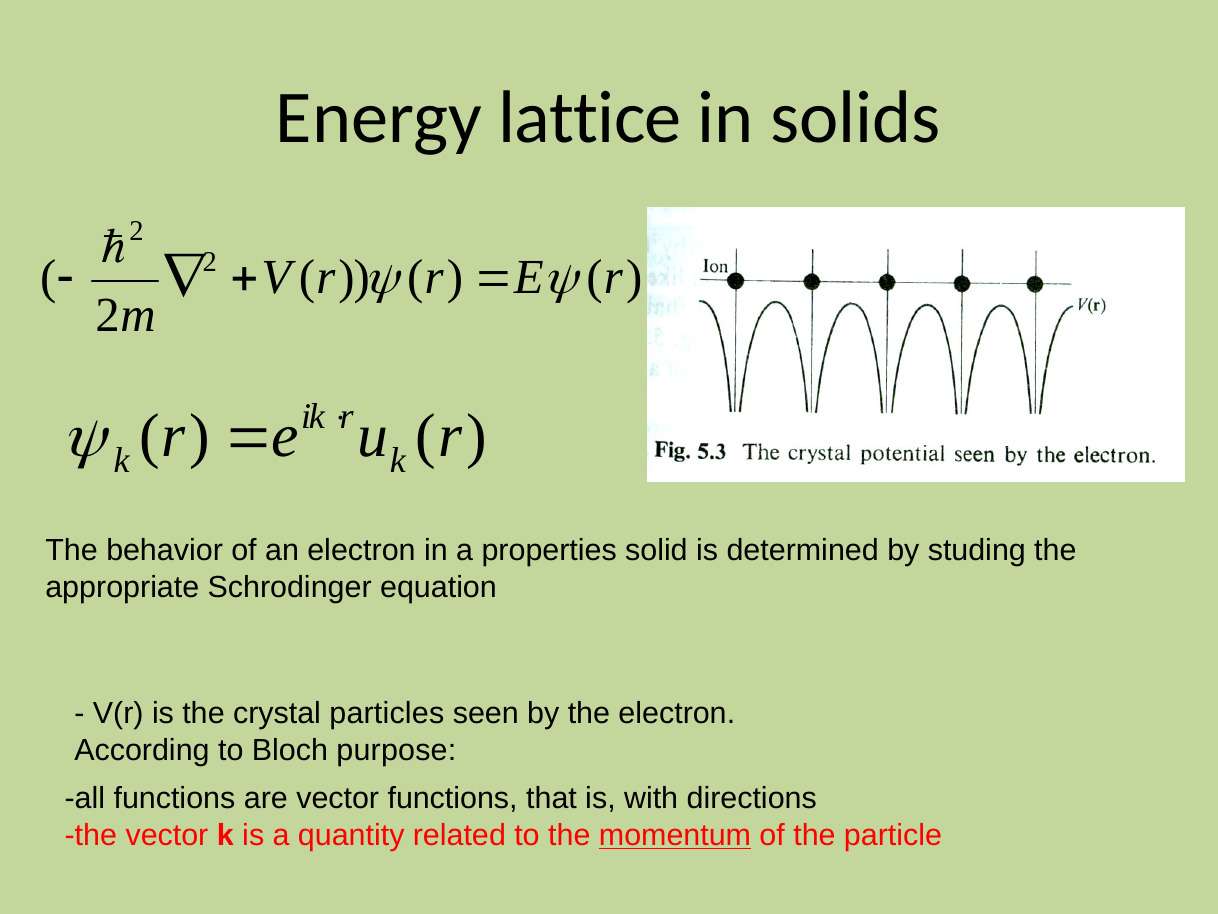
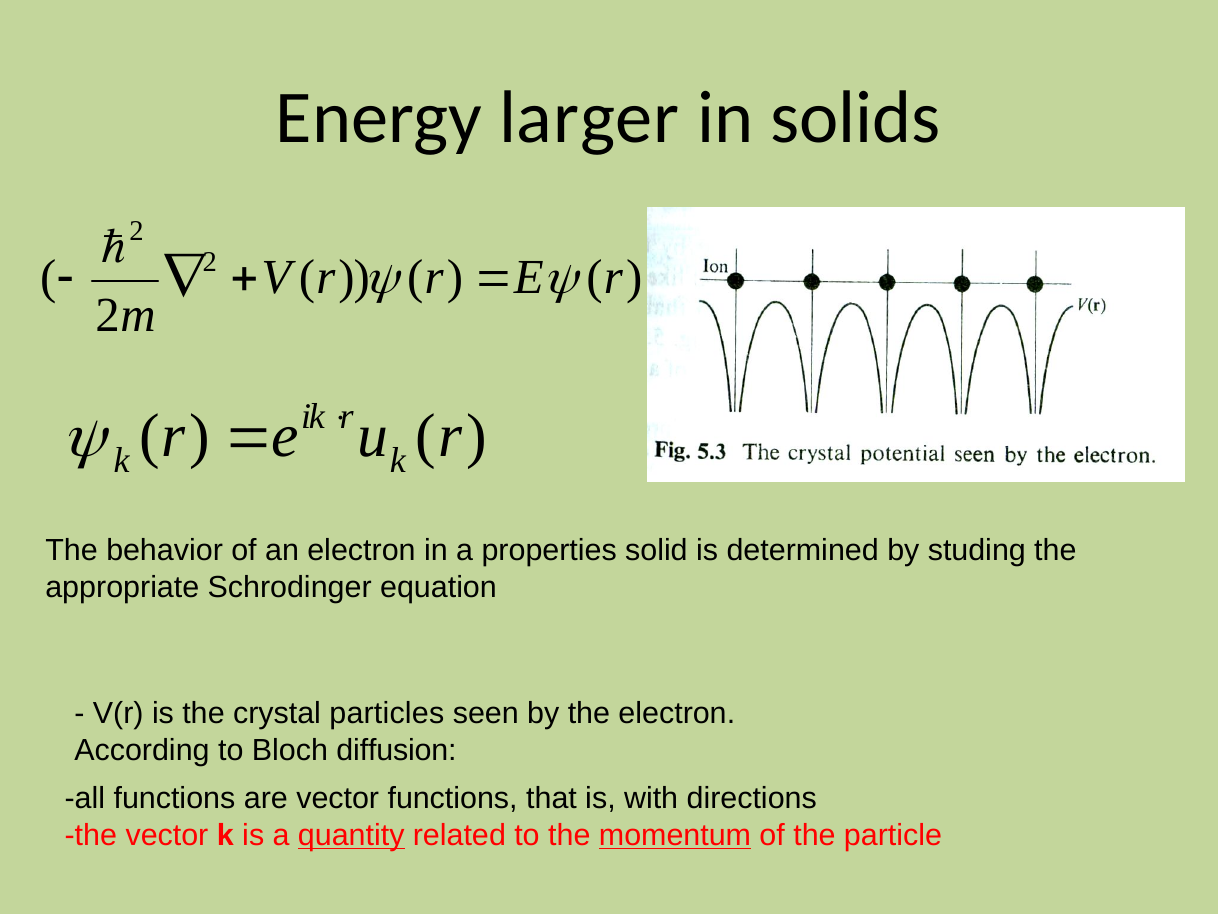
lattice: lattice -> larger (589, 118)
purpose: purpose -> diffusion (397, 750)
quantity underline: none -> present (351, 835)
